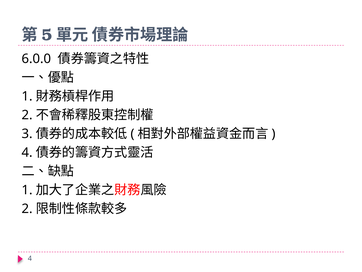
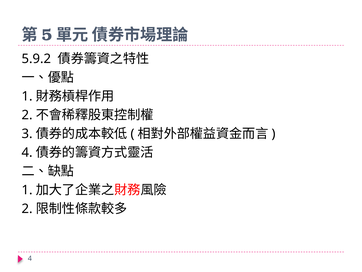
6.0.0: 6.0.0 -> 5.9.2 (36, 59)
